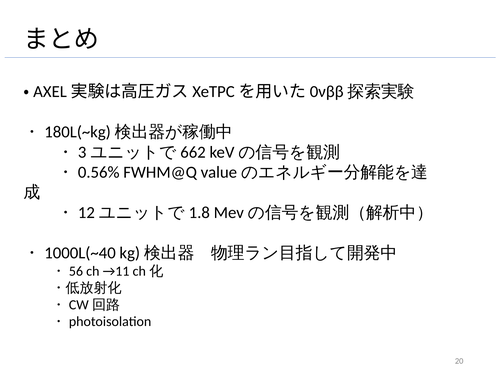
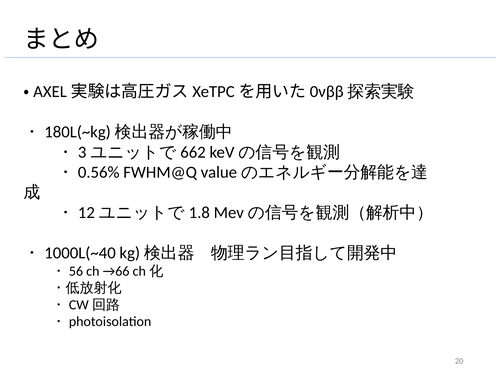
→11: →11 -> →66 (116, 271)
